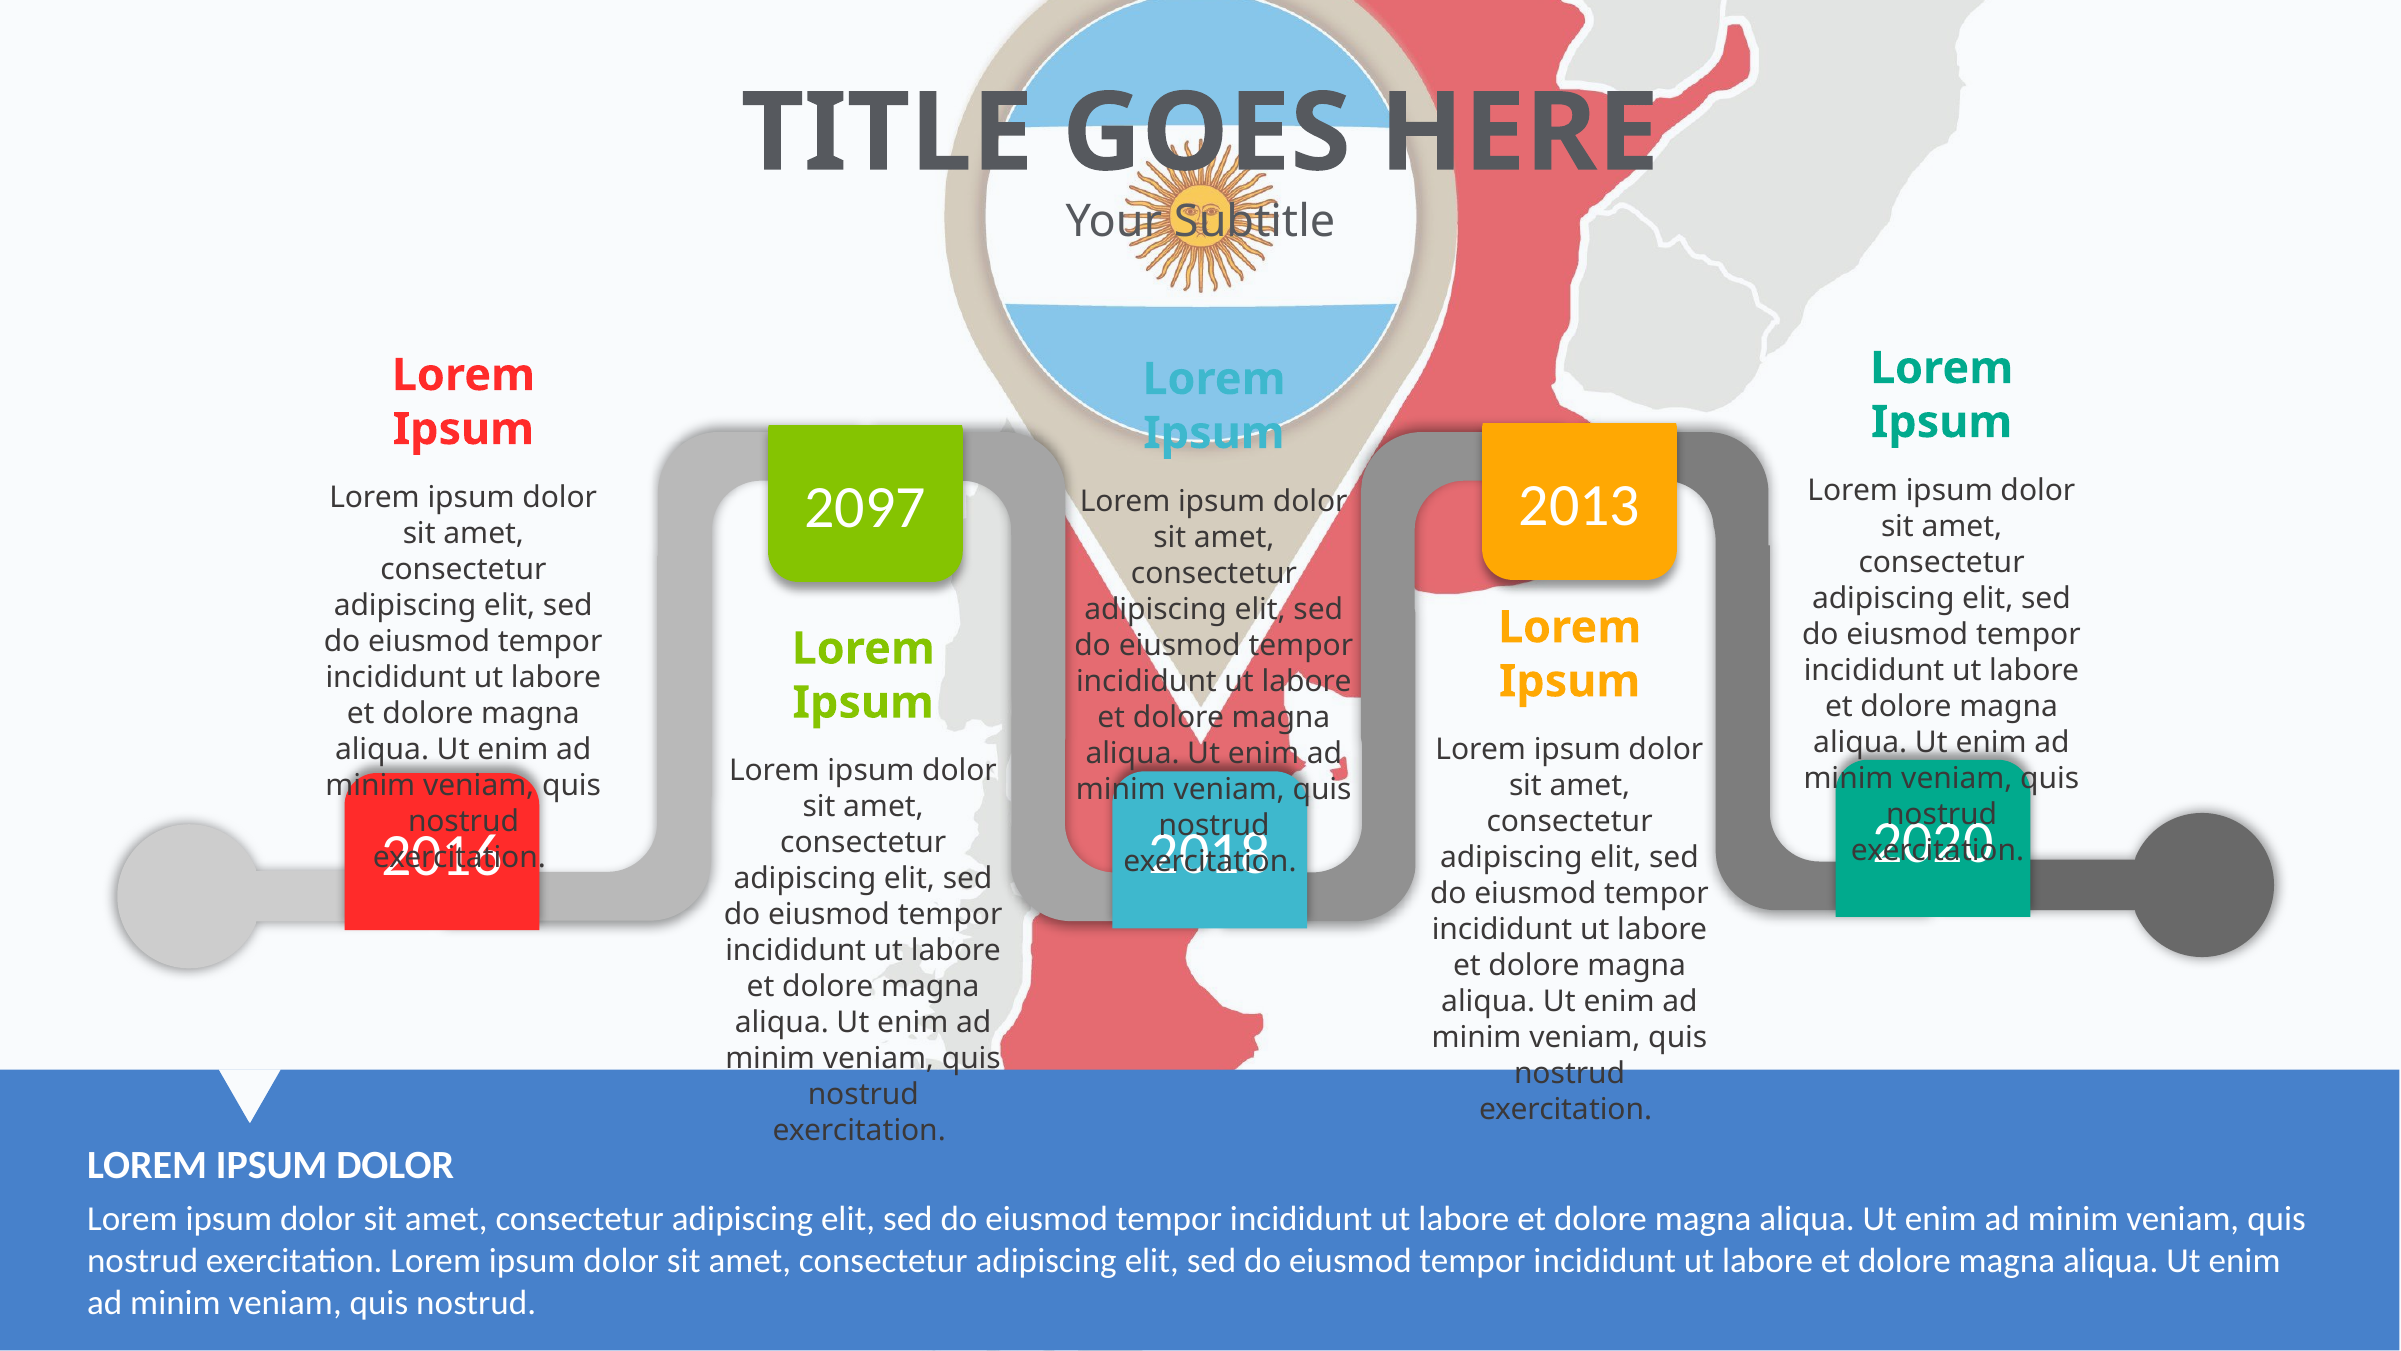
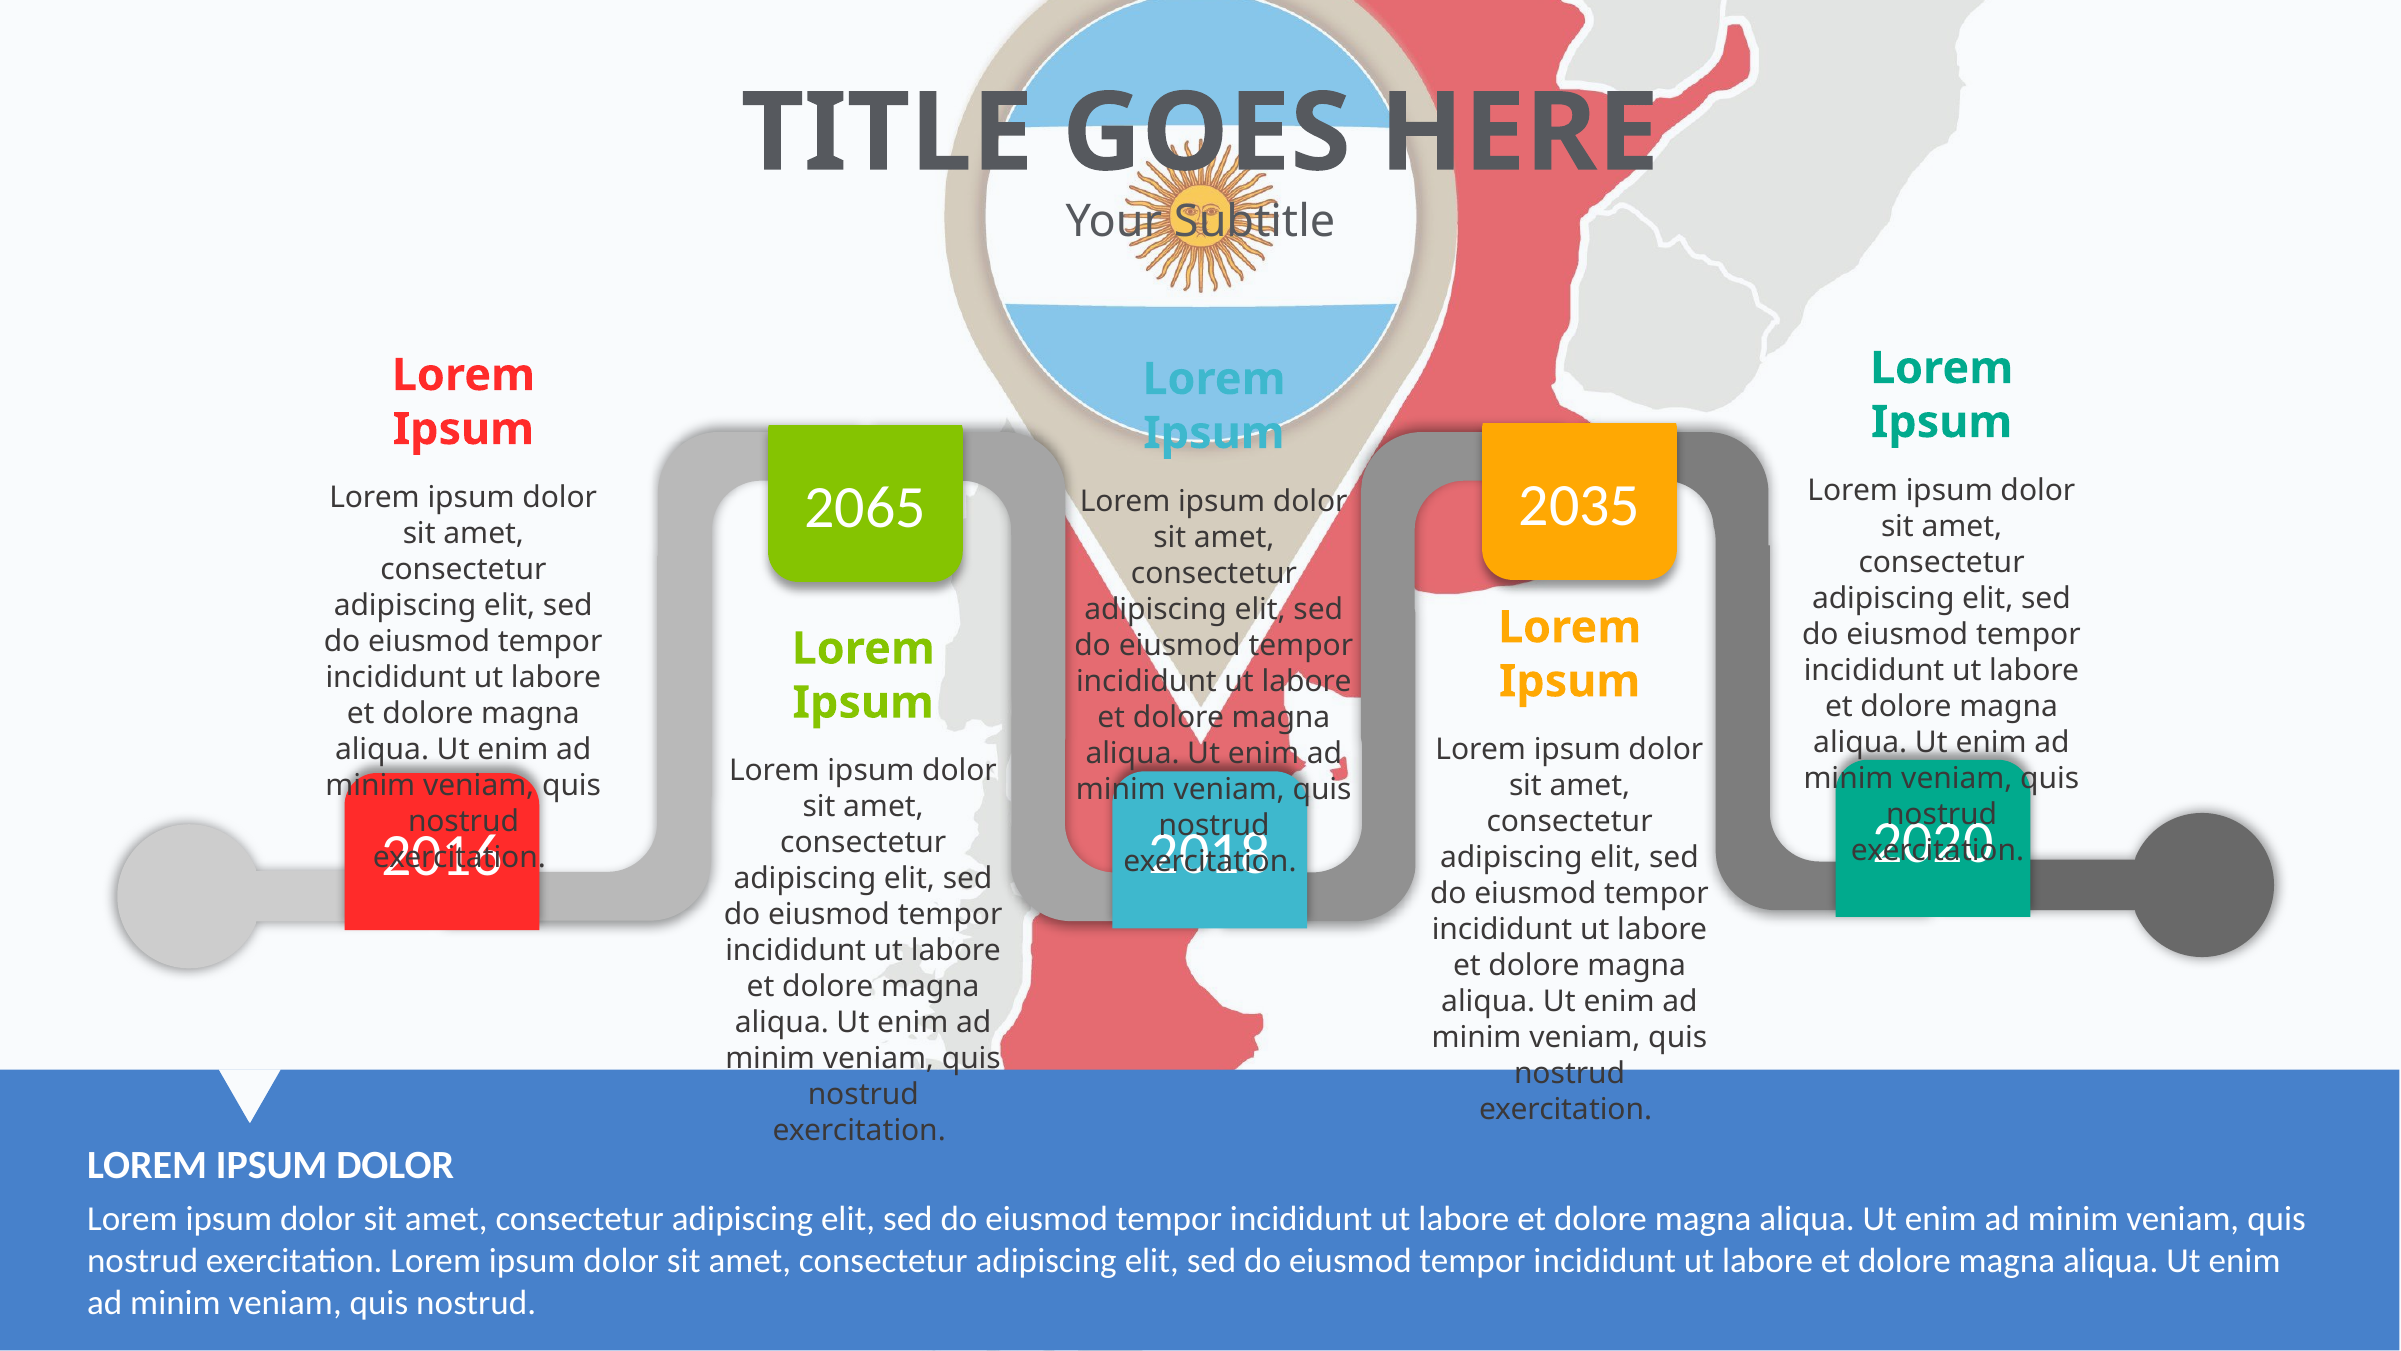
2013: 2013 -> 2035 (1579, 506)
2097: 2097 -> 2065 (865, 508)
